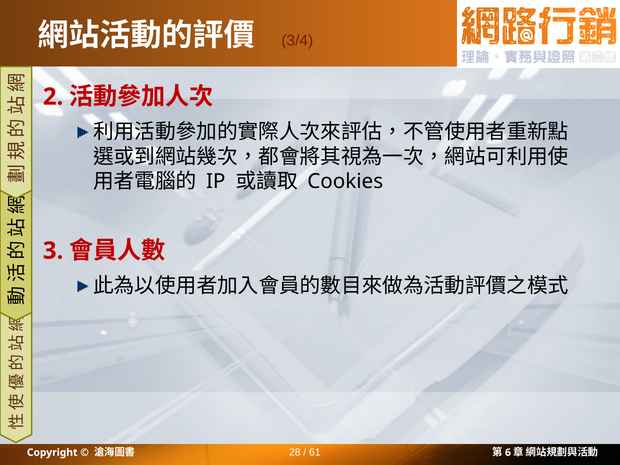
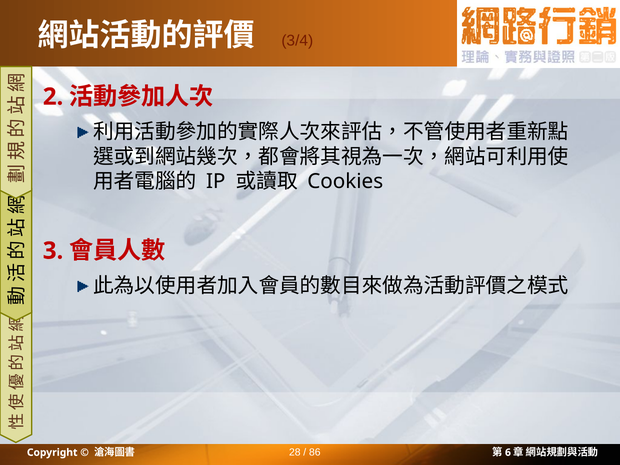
61: 61 -> 86 (315, 452)
